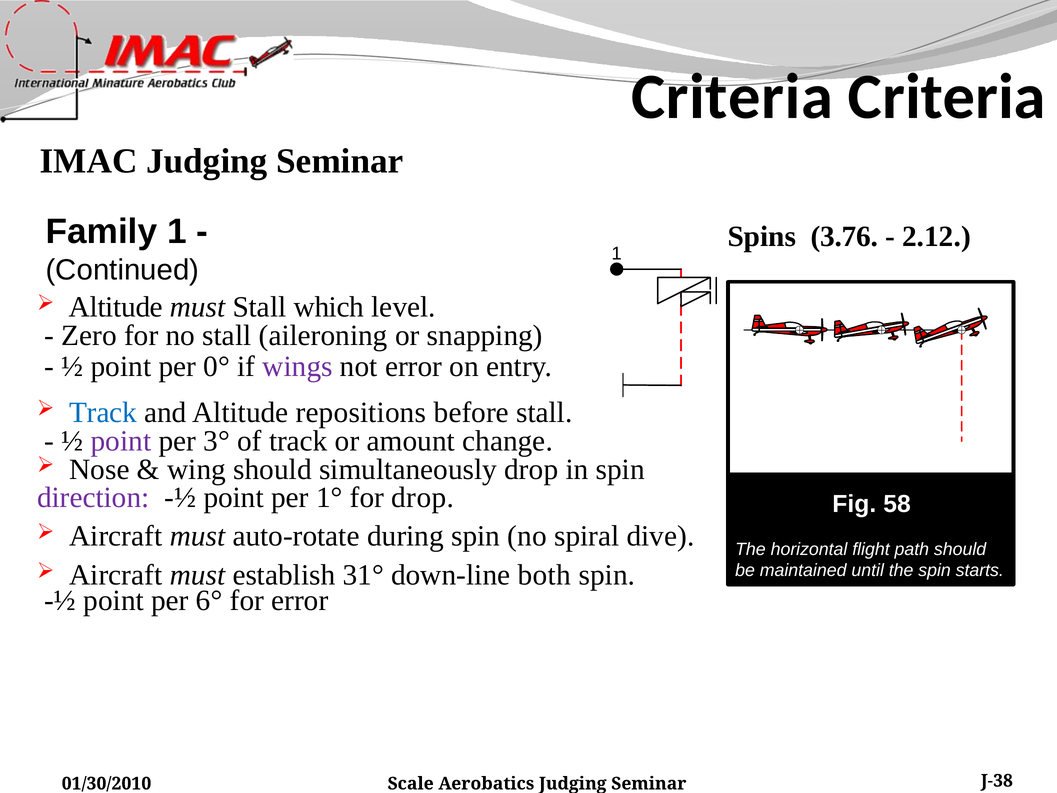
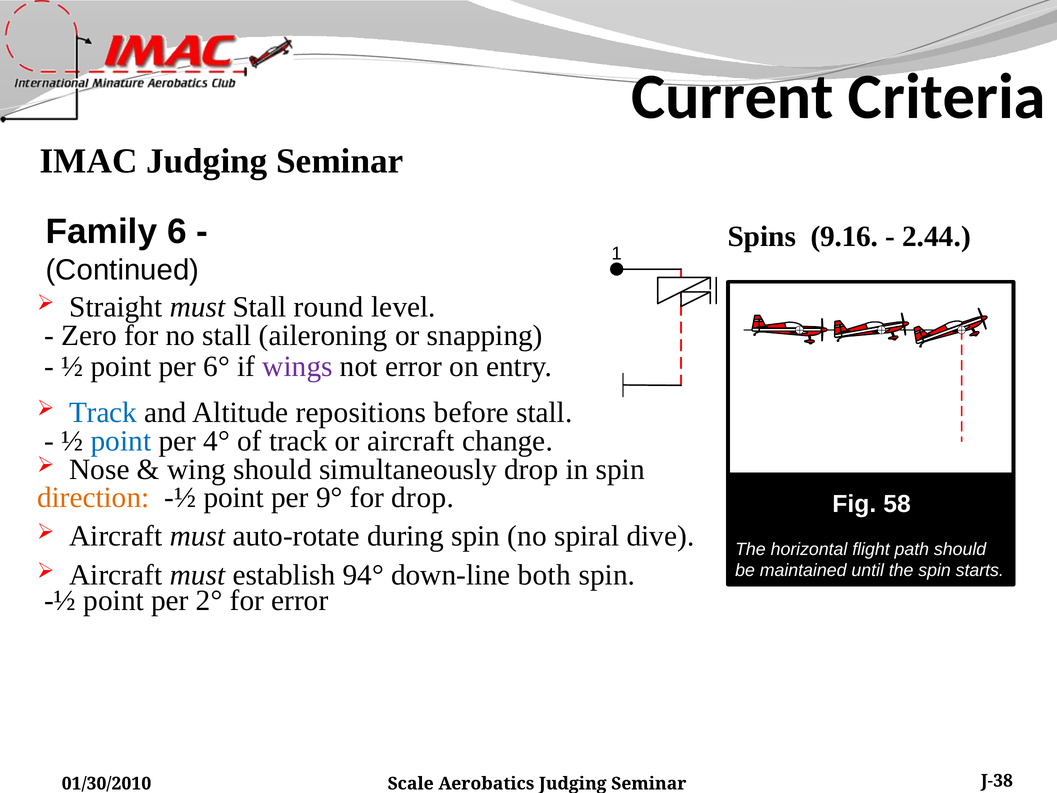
Criteria: Criteria -> Current (732, 97)
Family 1: 1 -> 6 (177, 231)
3.76: 3.76 -> 9.16 (844, 236)
2.12: 2.12 -> 2.44 (937, 236)
Altitude: Altitude -> Straight (116, 307)
which: which -> round (329, 307)
0°: 0° -> 6° (217, 366)
point colour: purple -> blue (121, 441)
3°: 3° -> 4° (217, 441)
or amount: amount -> aircraft (411, 441)
direction colour: purple -> orange (93, 497)
1°: 1° -> 9° (329, 497)
31°: 31° -> 94° (363, 575)
6°: 6° -> 2° (209, 600)
